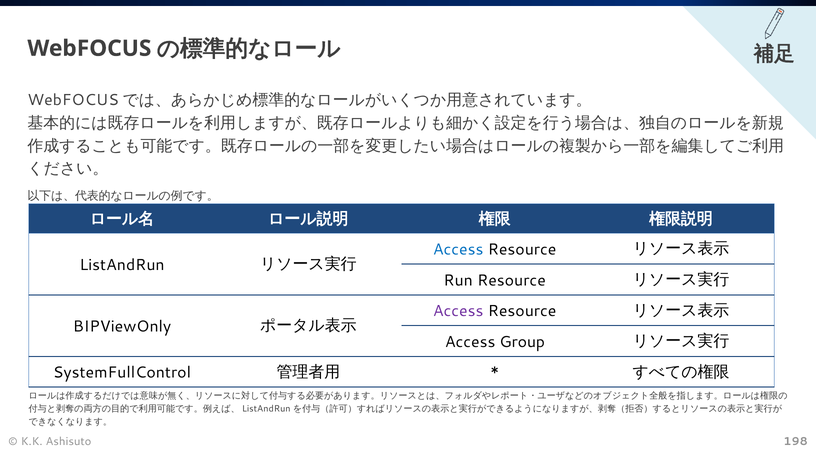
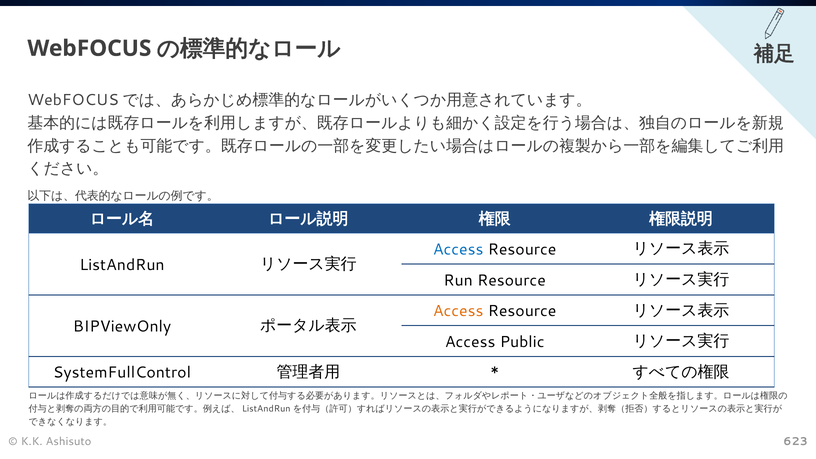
Access colour: purple -> orange (458, 311)
Group: Group -> Public (522, 342)
198: 198 -> 623 (796, 442)
